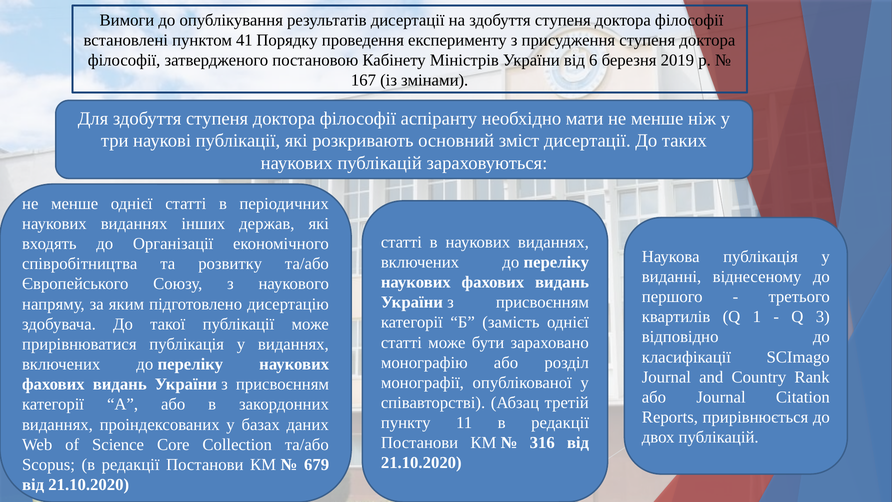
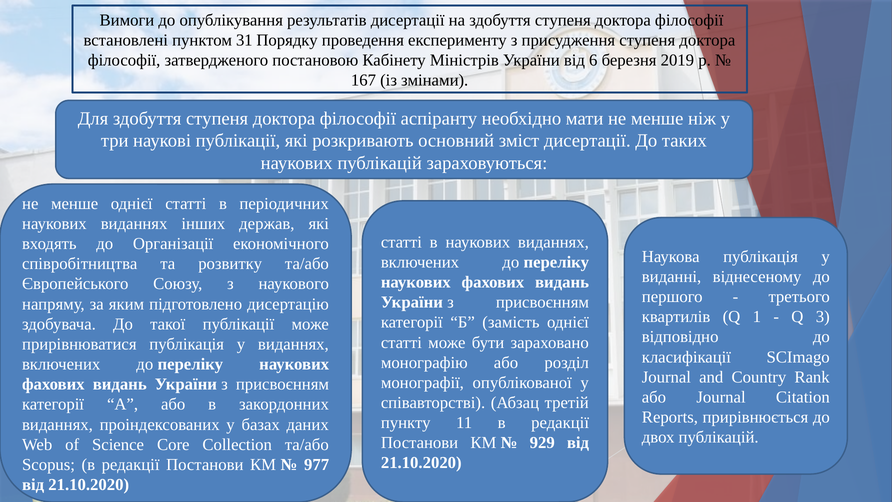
41: 41 -> 31 (244, 40)
316: 316 -> 929 (542, 443)
679: 679 -> 977 (317, 464)
